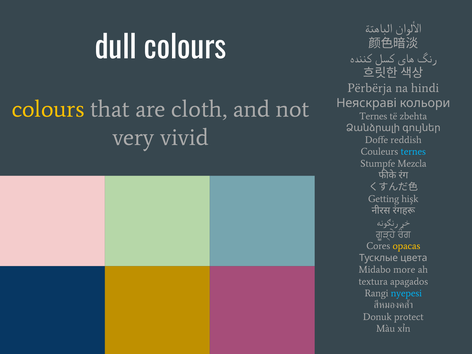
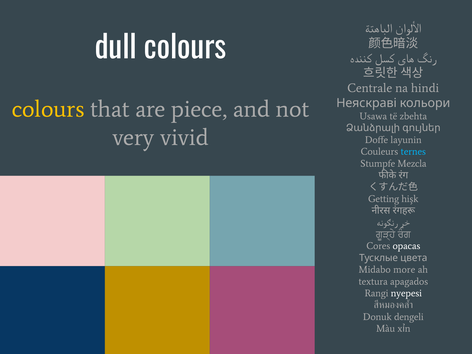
Përbërja: Përbërja -> Centrale (370, 88)
cloth: cloth -> piece (199, 109)
Ternes: Ternes -> Usawa (373, 116)
reddish: reddish -> layunin (406, 140)
opacas colour: yellow -> white (406, 246)
nyepesi colour: light blue -> white (406, 293)
protect: protect -> dengeli (409, 317)
